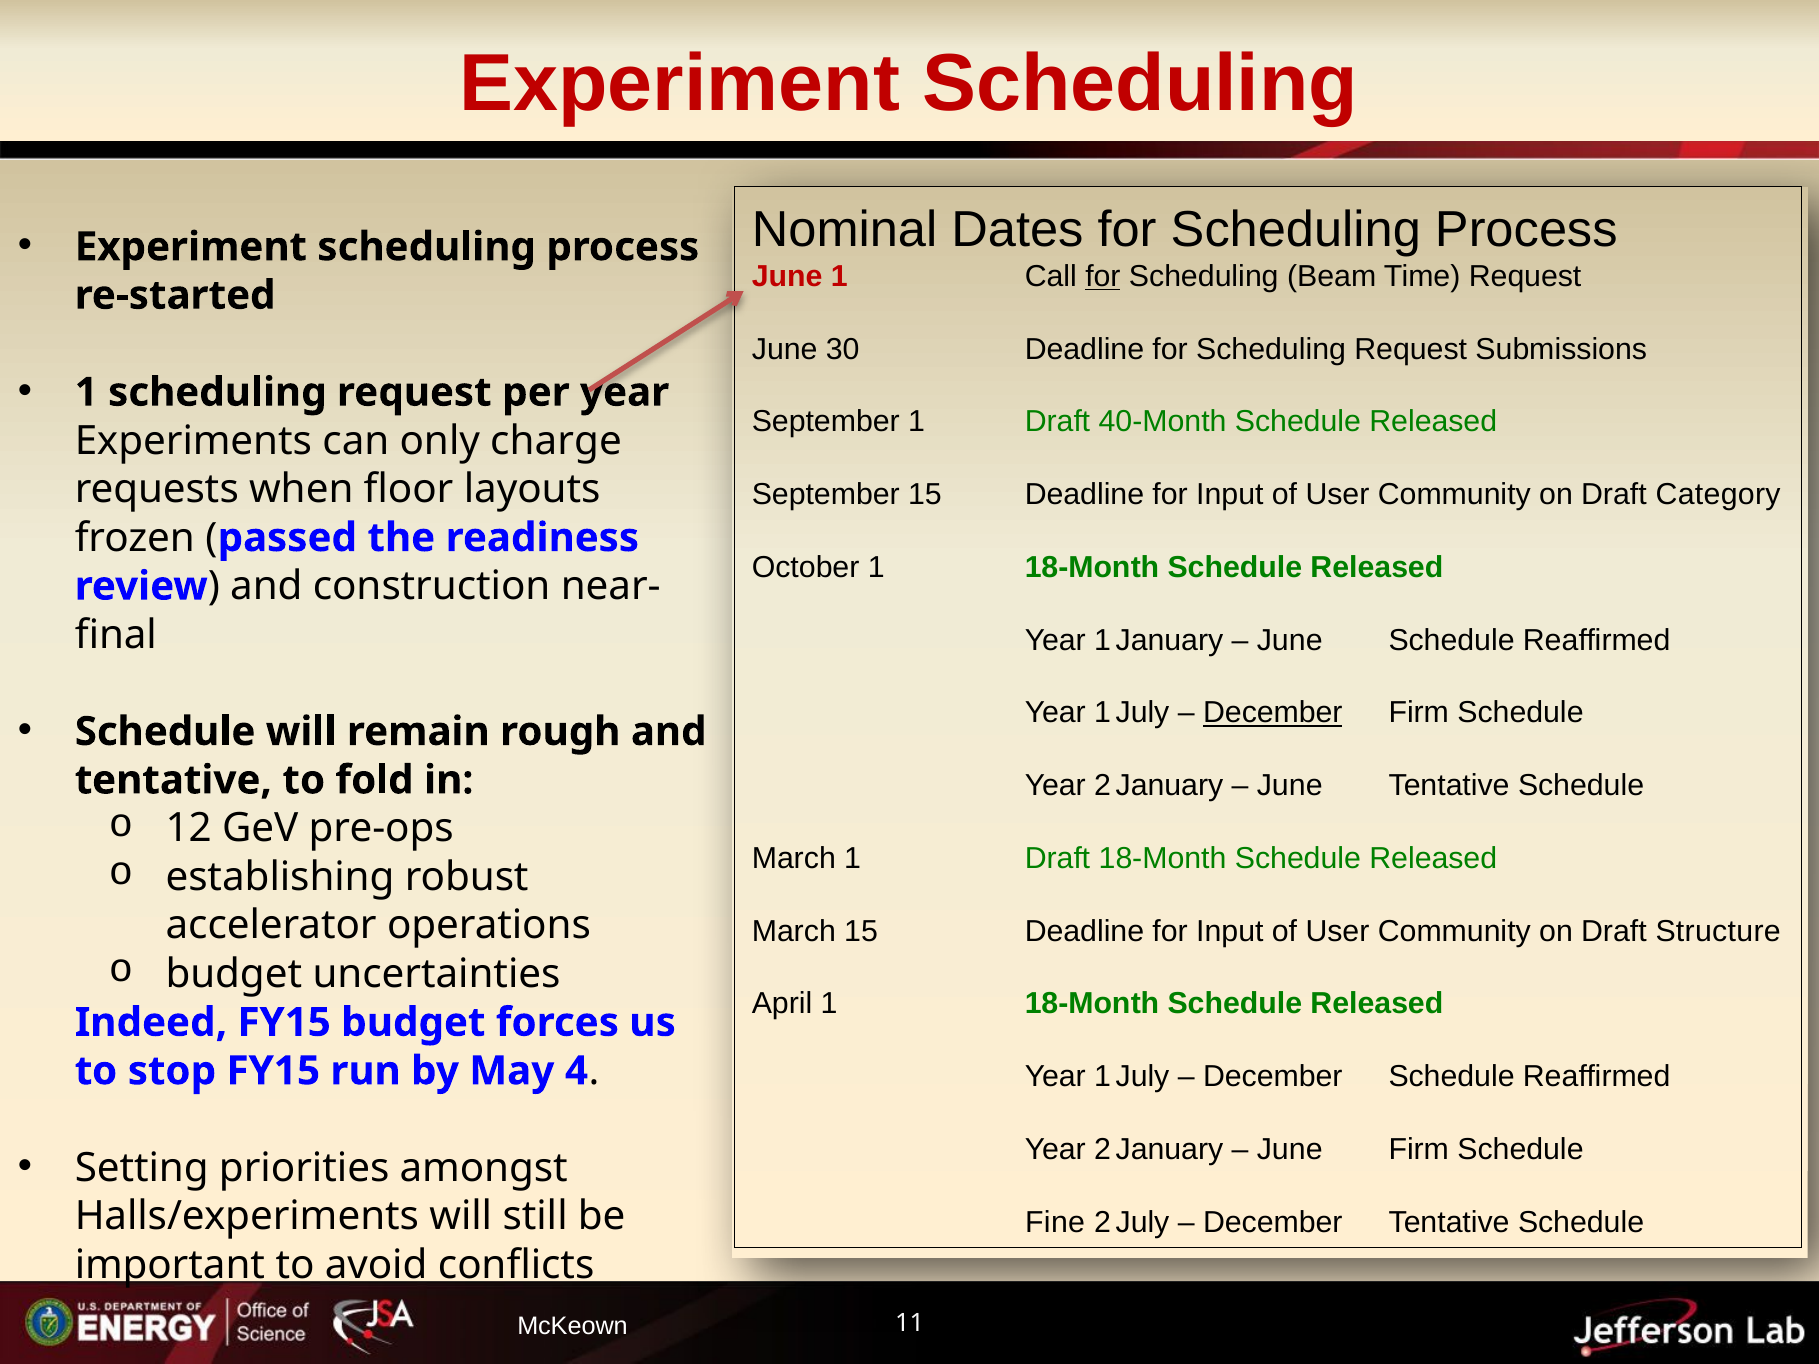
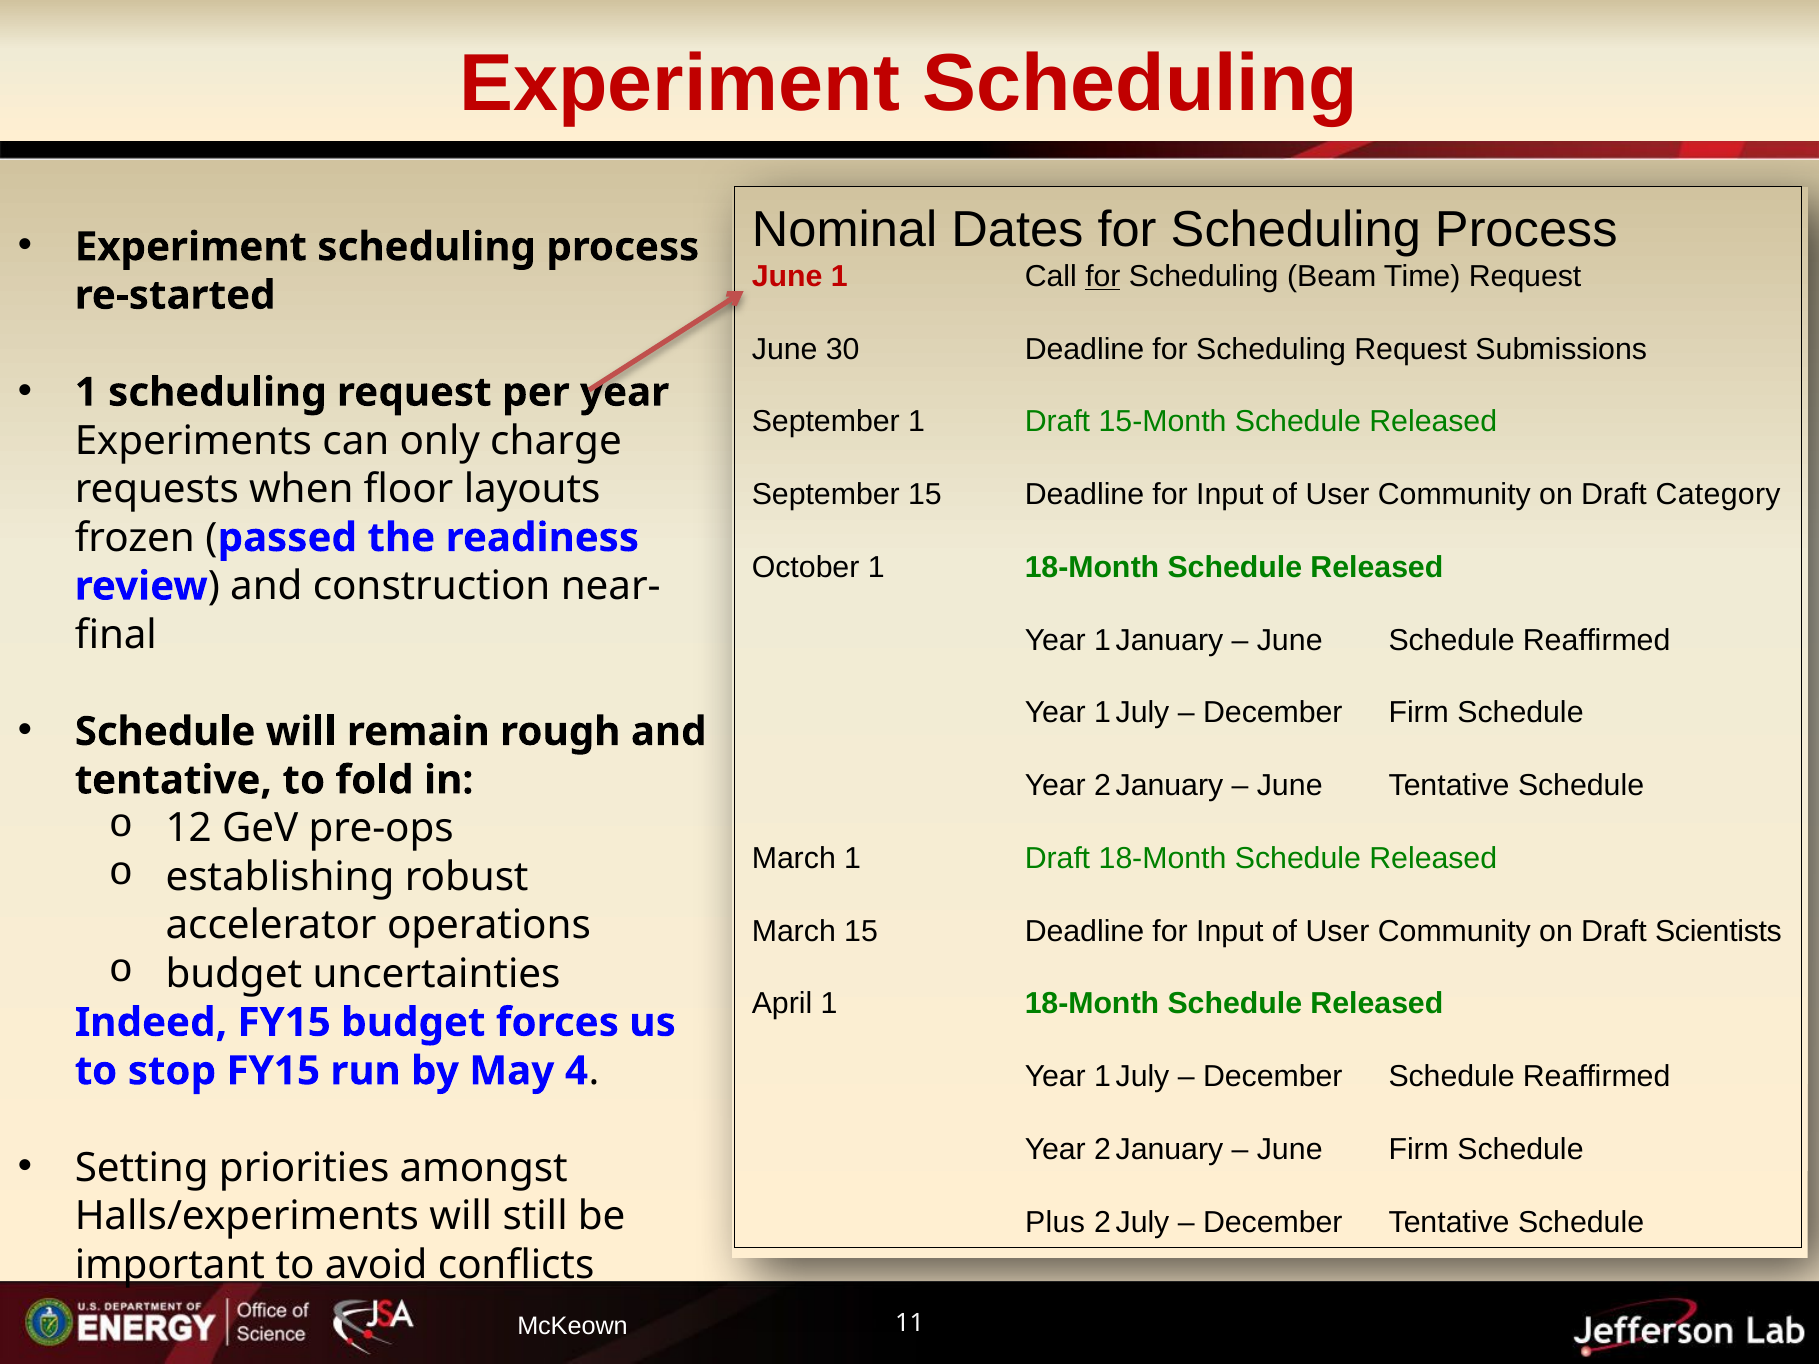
40-Month: 40-Month -> 15-Month (1163, 422)
December underline: present -> none (1273, 713)
Structure: Structure -> Scientists (1718, 931)
Fine: Fine -> Plus (1055, 1222)
